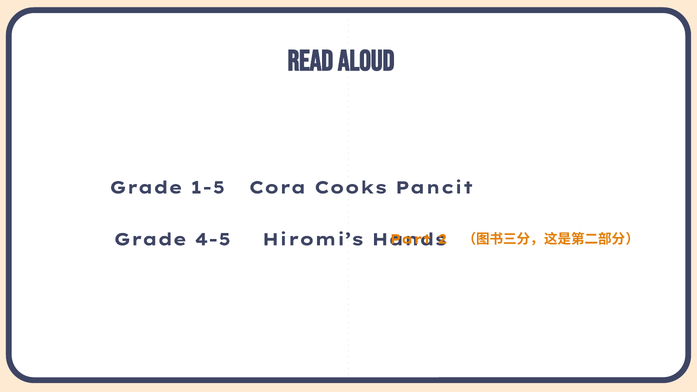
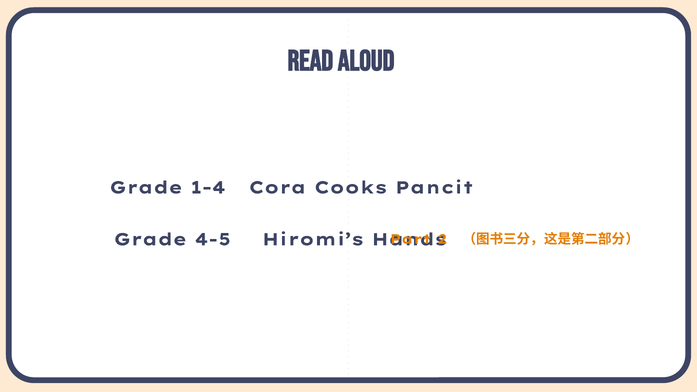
1-5: 1-5 -> 1-4 (208, 188)
